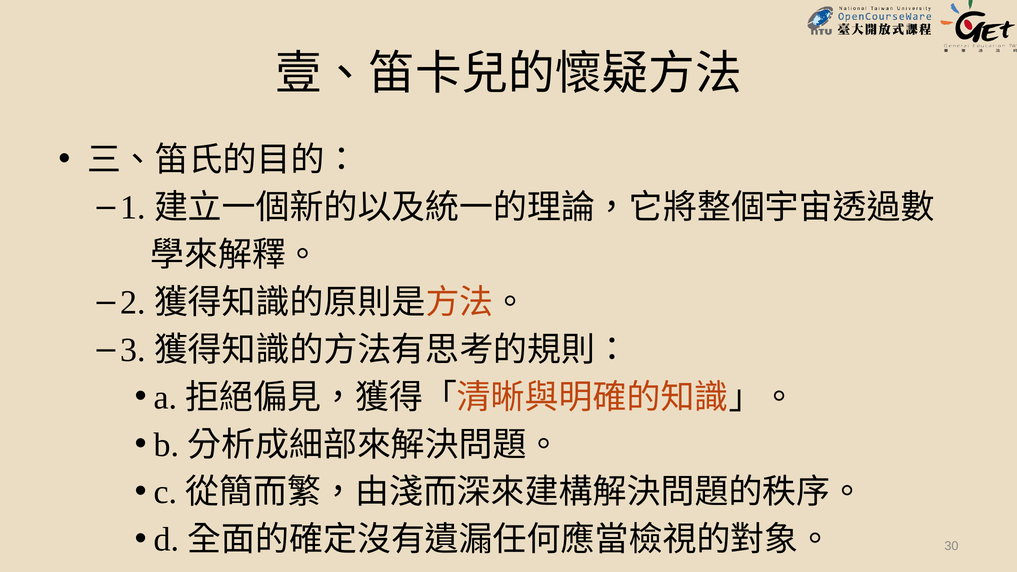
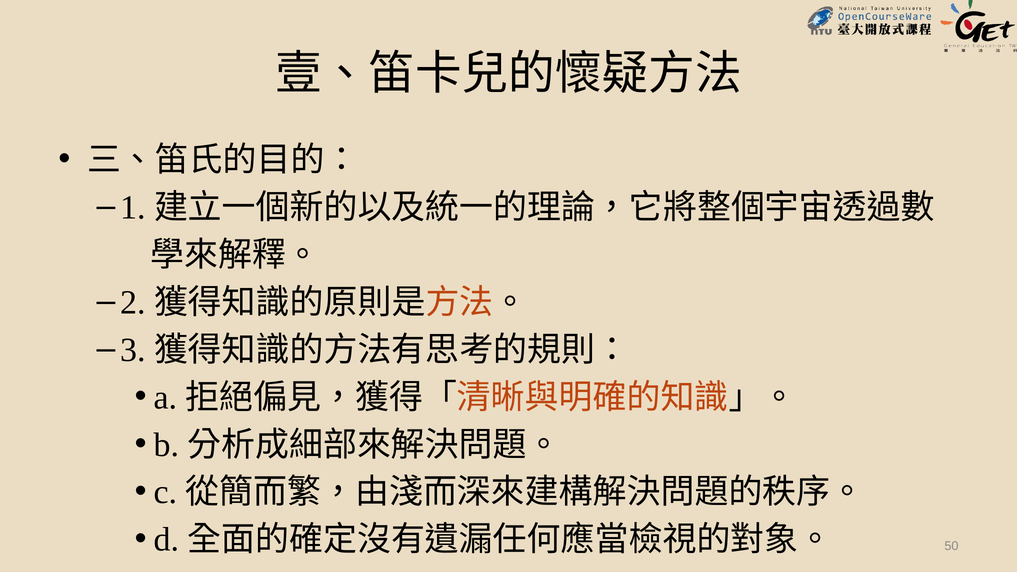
30: 30 -> 50 (951, 546)
